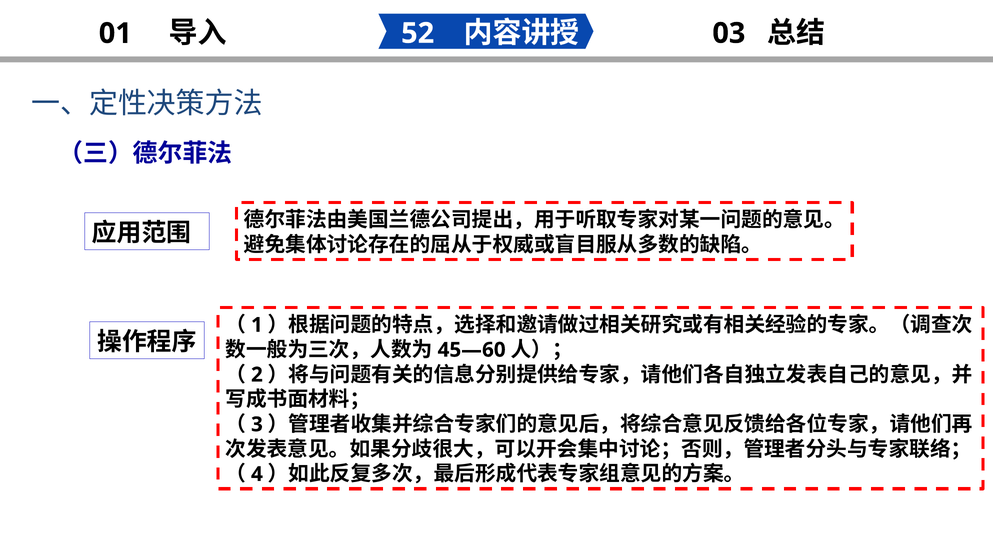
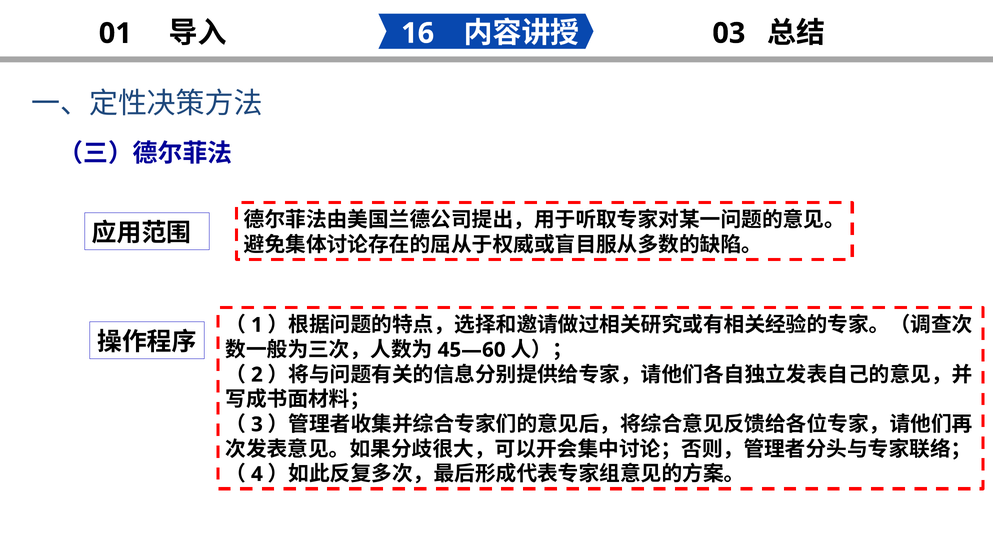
52: 52 -> 16 (418, 33)
